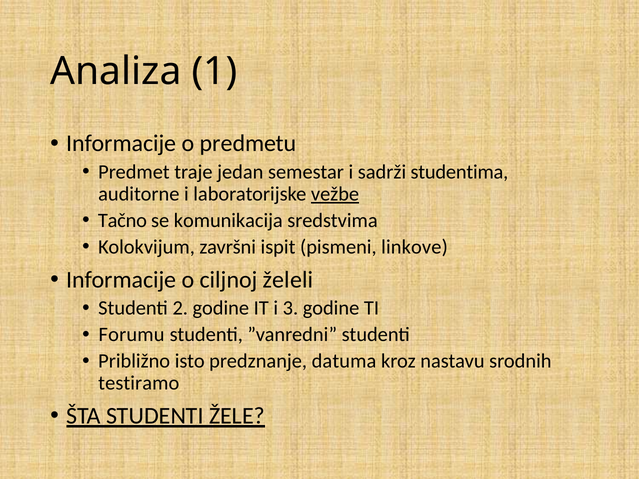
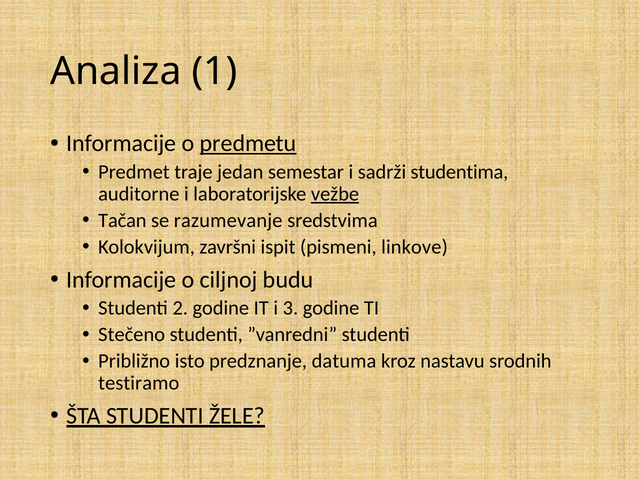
predmetu underline: none -> present (248, 144)
Tačno: Tačno -> Tačan (122, 221)
komunikacija: komunikacija -> razumevanje (228, 221)
želeli: želeli -> budu (288, 280)
Forumu: Forumu -> Stečeno (132, 335)
